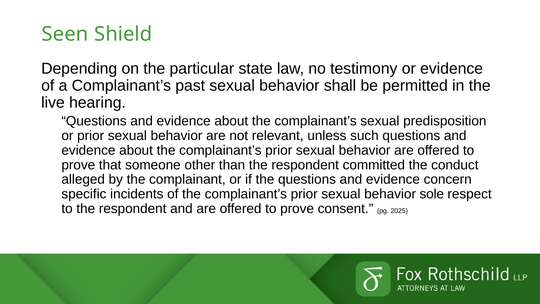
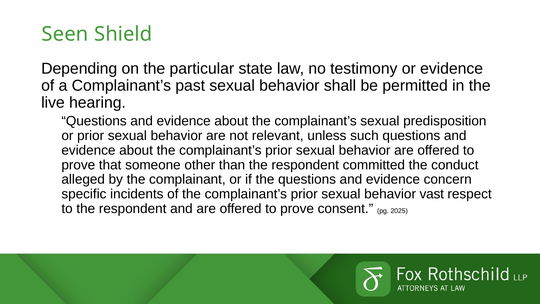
sole: sole -> vast (432, 194)
